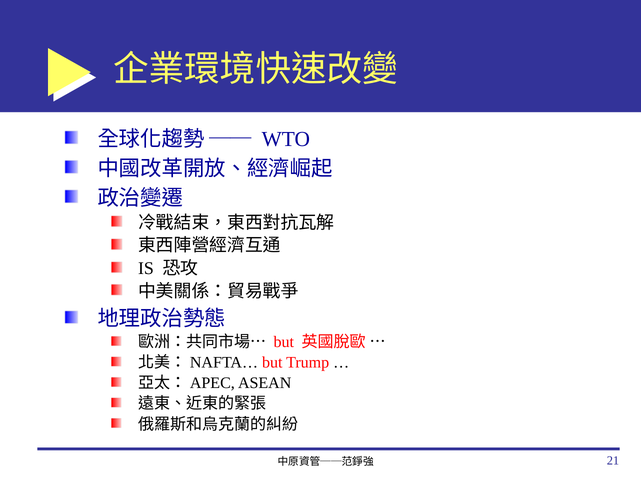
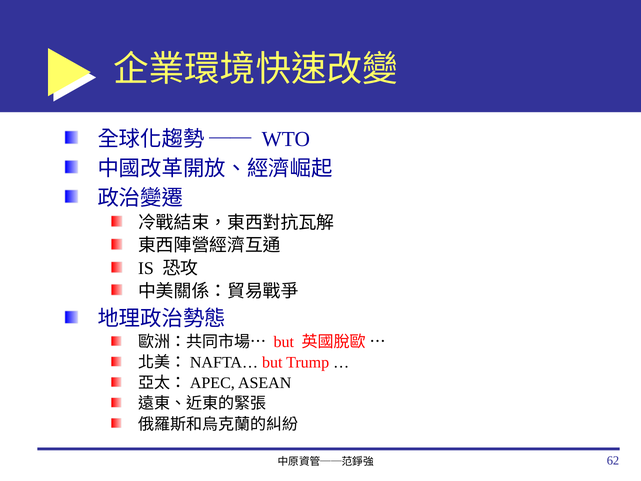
21: 21 -> 62 (613, 460)
